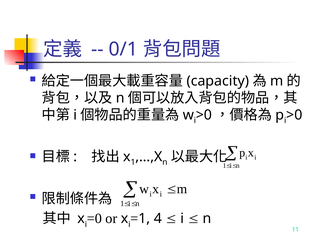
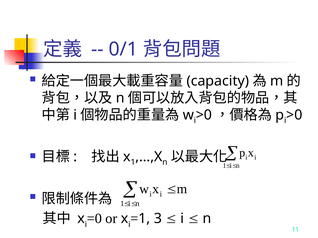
4: 4 -> 3 (158, 219)
